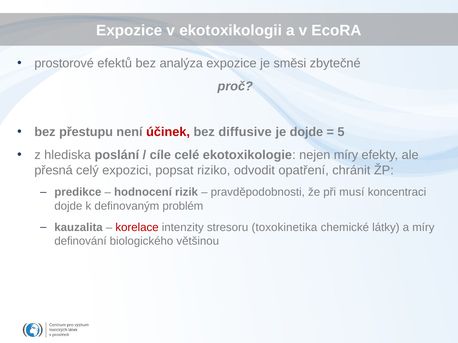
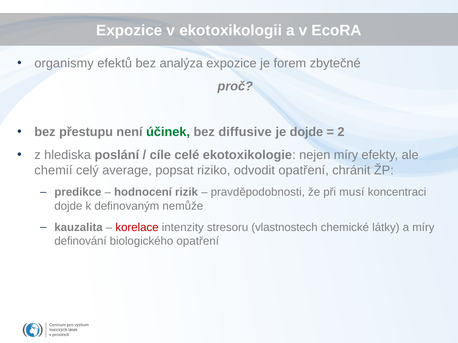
prostorové: prostorové -> organismy (64, 64)
směsi: směsi -> forem (290, 64)
účinek colour: red -> green (168, 132)
5: 5 -> 2 (341, 132)
přesná: přesná -> chemií (53, 170)
expozici: expozici -> average (127, 170)
problém: problém -> nemůže (183, 206)
toxokinetika: toxokinetika -> vlastnostech (285, 228)
biologického většinou: většinou -> opatření (198, 241)
